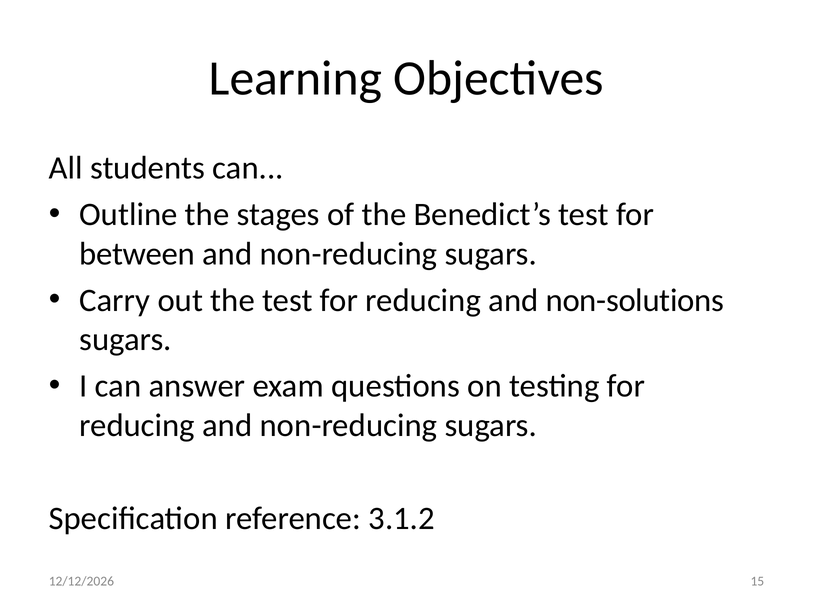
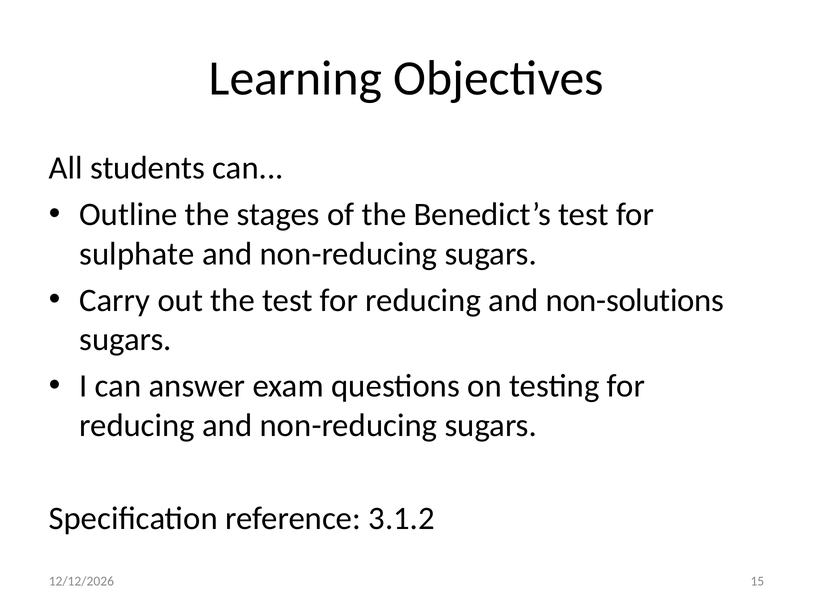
between: between -> sulphate (137, 254)
